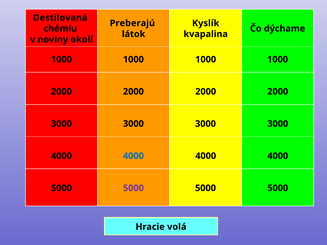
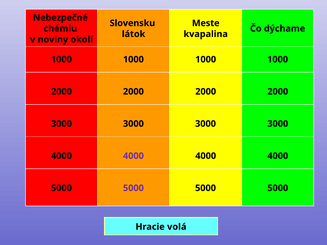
Destilovaná: Destilovaná -> Nebezpečné (60, 18)
Preberajú: Preberajú -> Slovensku (132, 23)
Kyslík: Kyslík -> Meste (206, 23)
4000 colour: blue -> purple (133, 156)
